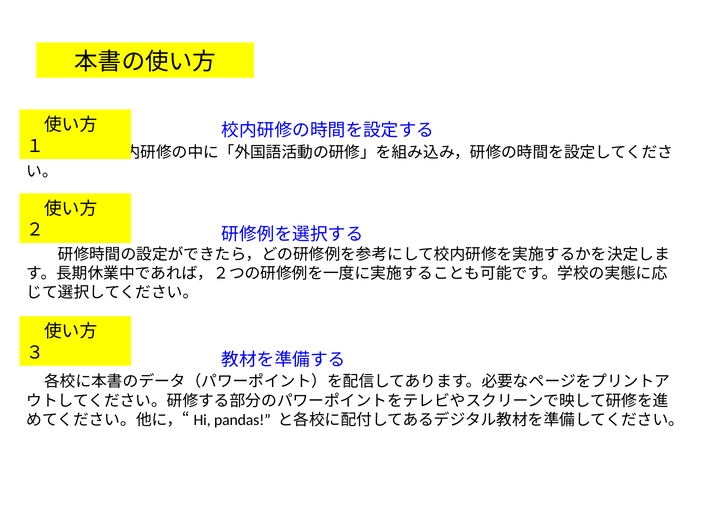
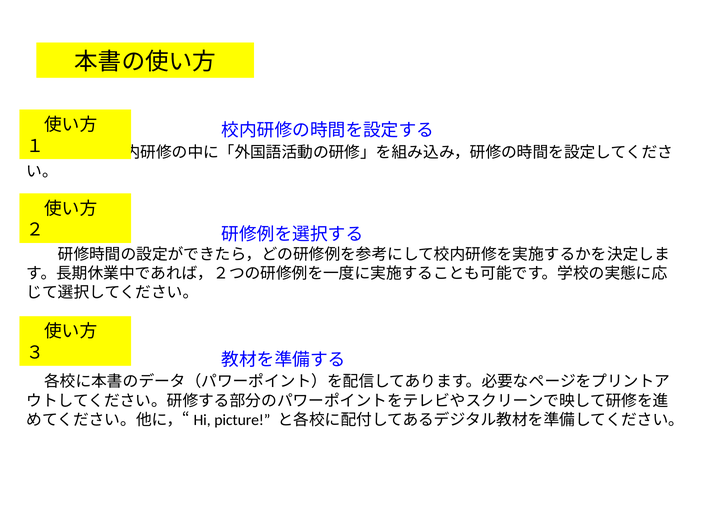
pandas: pandas -> picture (242, 420)
